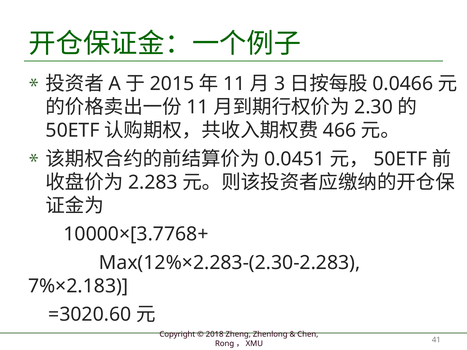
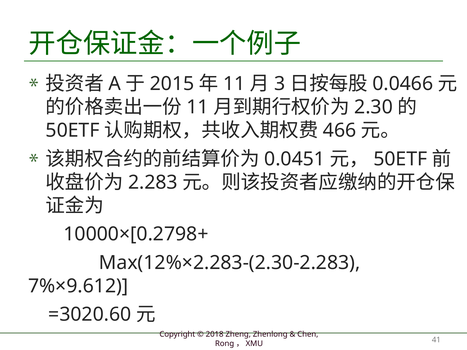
10000×[3.7768+: 10000×[3.7768+ -> 10000×[0.2798+ (136, 234)
7%×2.183: 7%×2.183 -> 7%×9.612 (78, 286)
